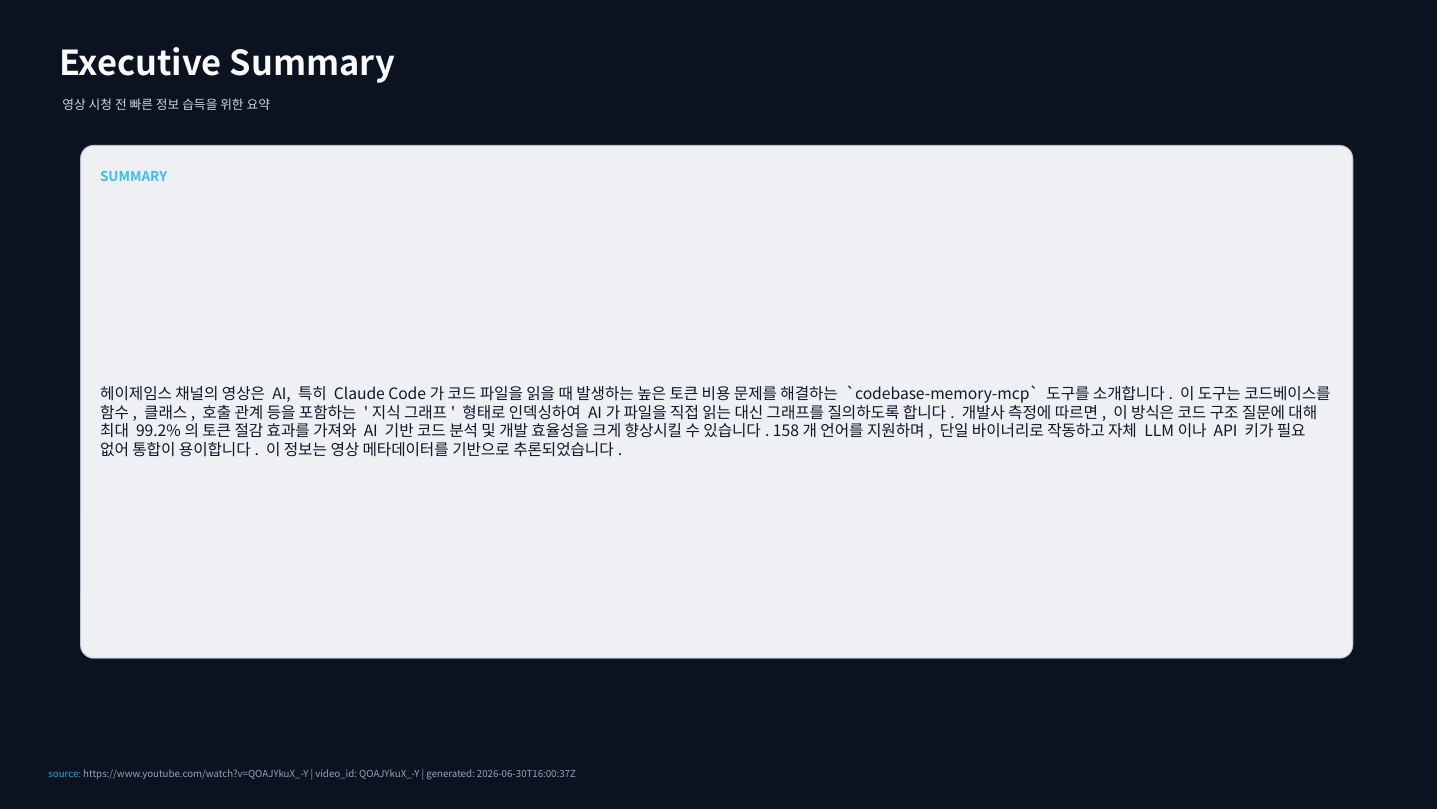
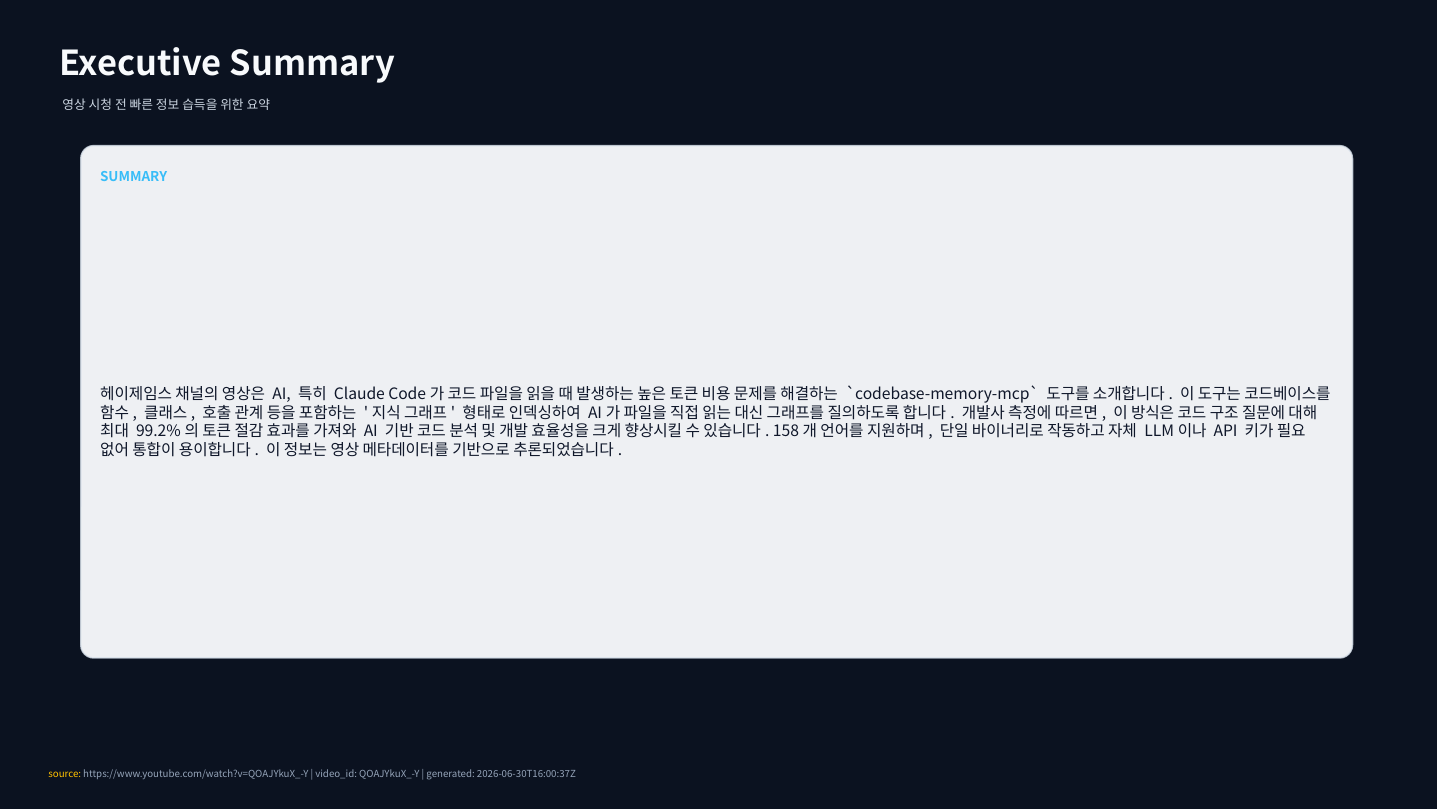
source colour: light blue -> yellow (65, 774)
